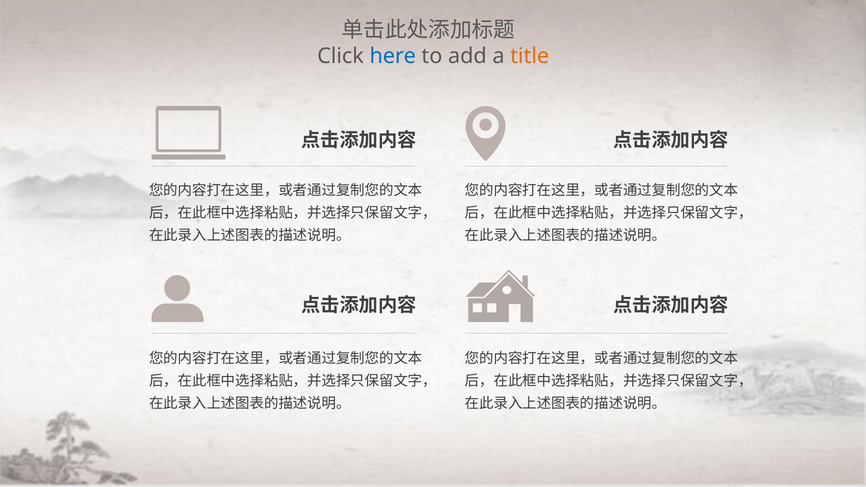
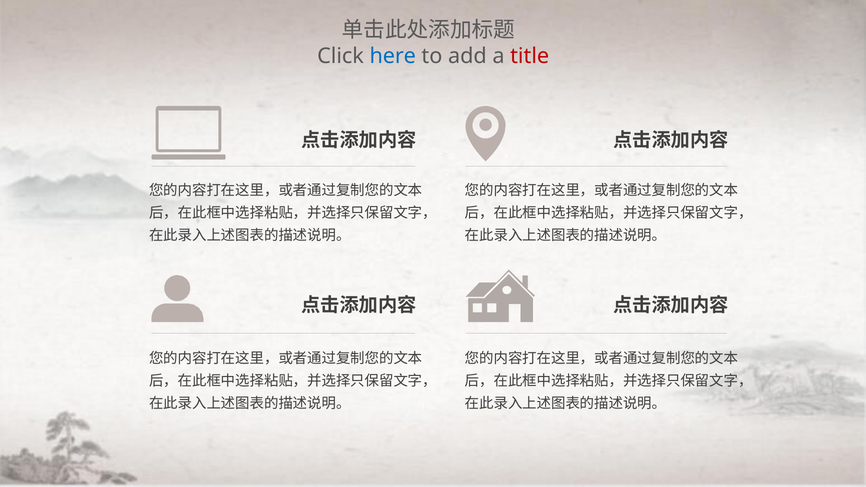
title colour: orange -> red (530, 56)
